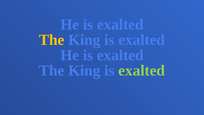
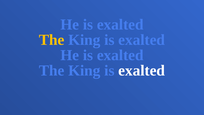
exalted colour: light green -> white (142, 70)
